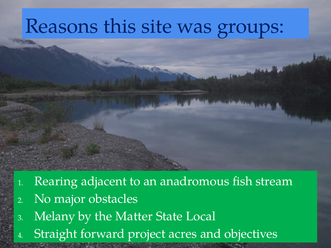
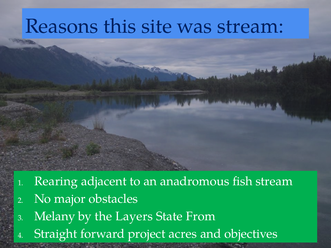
was groups: groups -> stream (250, 26)
Matter: Matter -> Layers (134, 216)
Local: Local -> From (201, 216)
